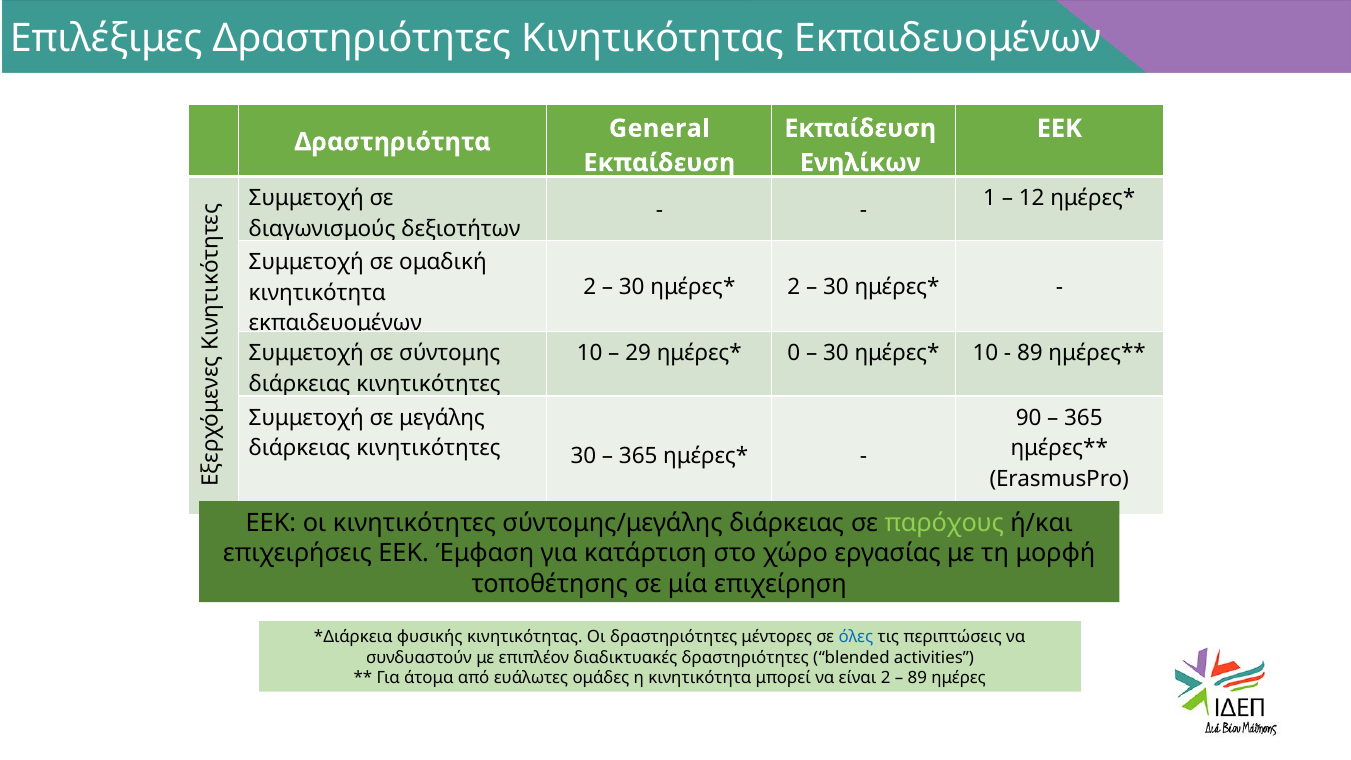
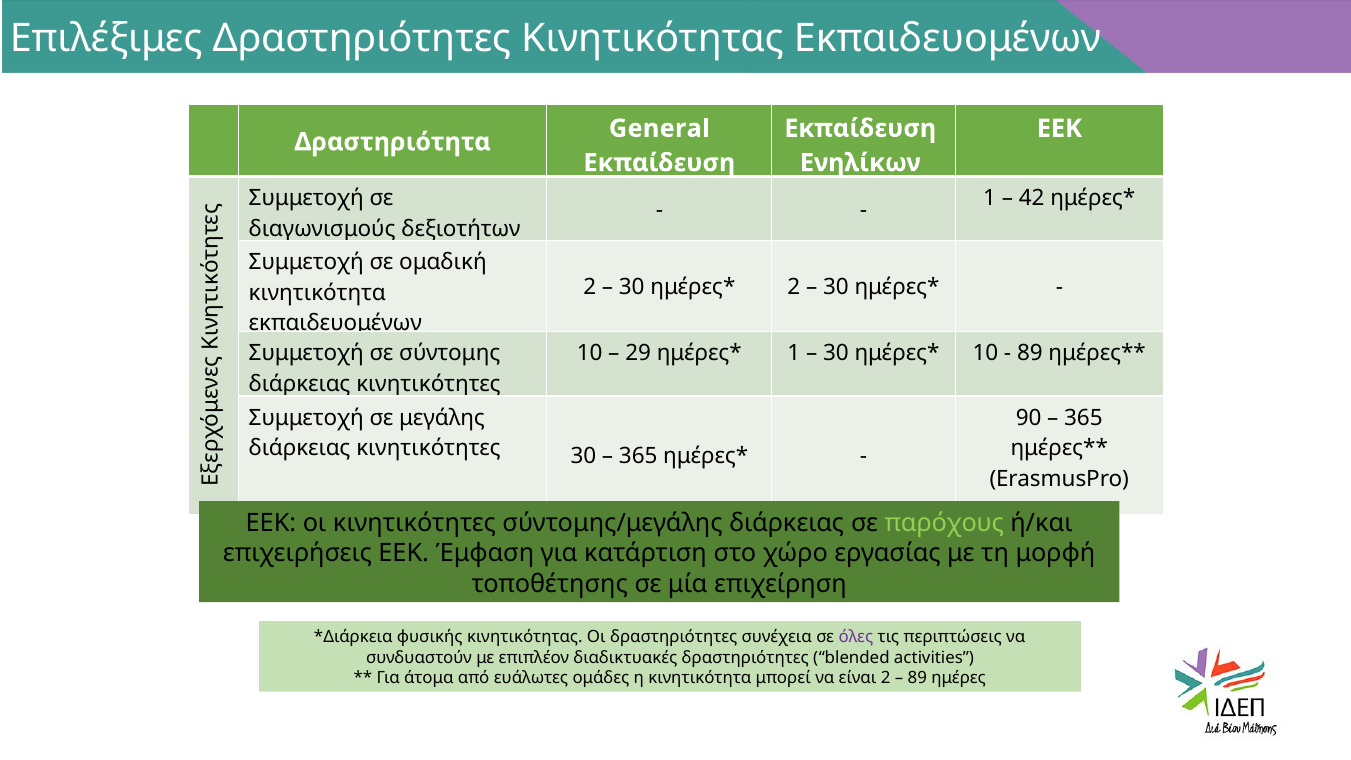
12: 12 -> 42 (1032, 198)
0: 0 -> 1 (794, 353)
μέντορες: μέντορες -> συνέχεια (777, 637)
όλες colour: blue -> purple (856, 637)
